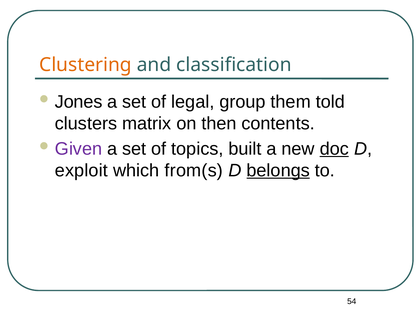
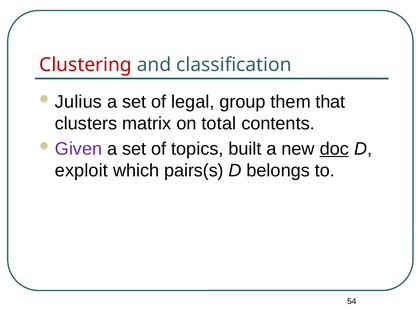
Clustering colour: orange -> red (86, 65)
Jones: Jones -> Julius (78, 102)
told: told -> that (330, 102)
then: then -> total (219, 123)
from(s: from(s -> pairs(s (194, 170)
belongs underline: present -> none (278, 170)
